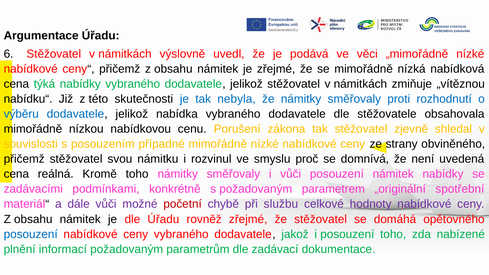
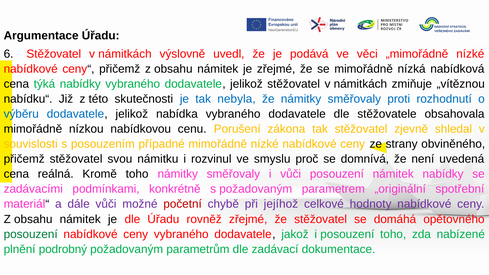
službu: službu -> jejíhož (281, 204)
posouzení colour: blue -> green (31, 234)
informací: informací -> podrobný (63, 249)
